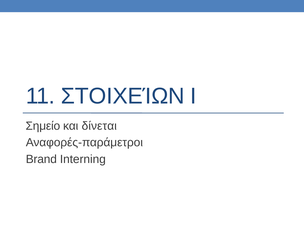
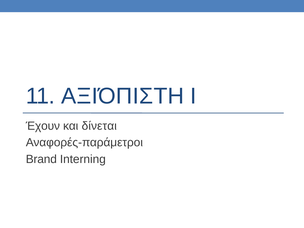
ΣΤΟΙΧΕΊΩΝ: ΣΤΟΙΧΕΊΩΝ -> ΑΞΙΌΠΙΣΤΗ (123, 96)
Σημείο: Σημείο -> Έχουν (43, 126)
